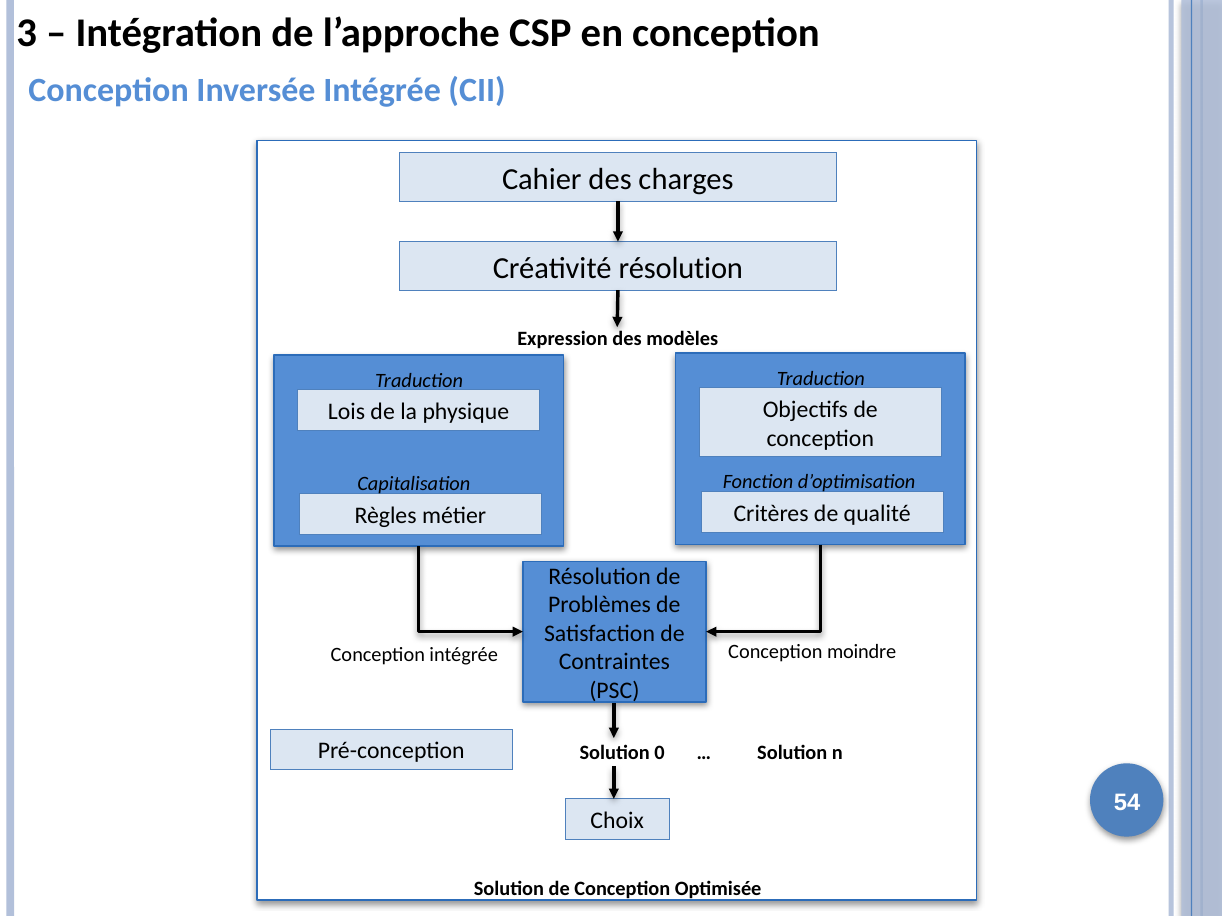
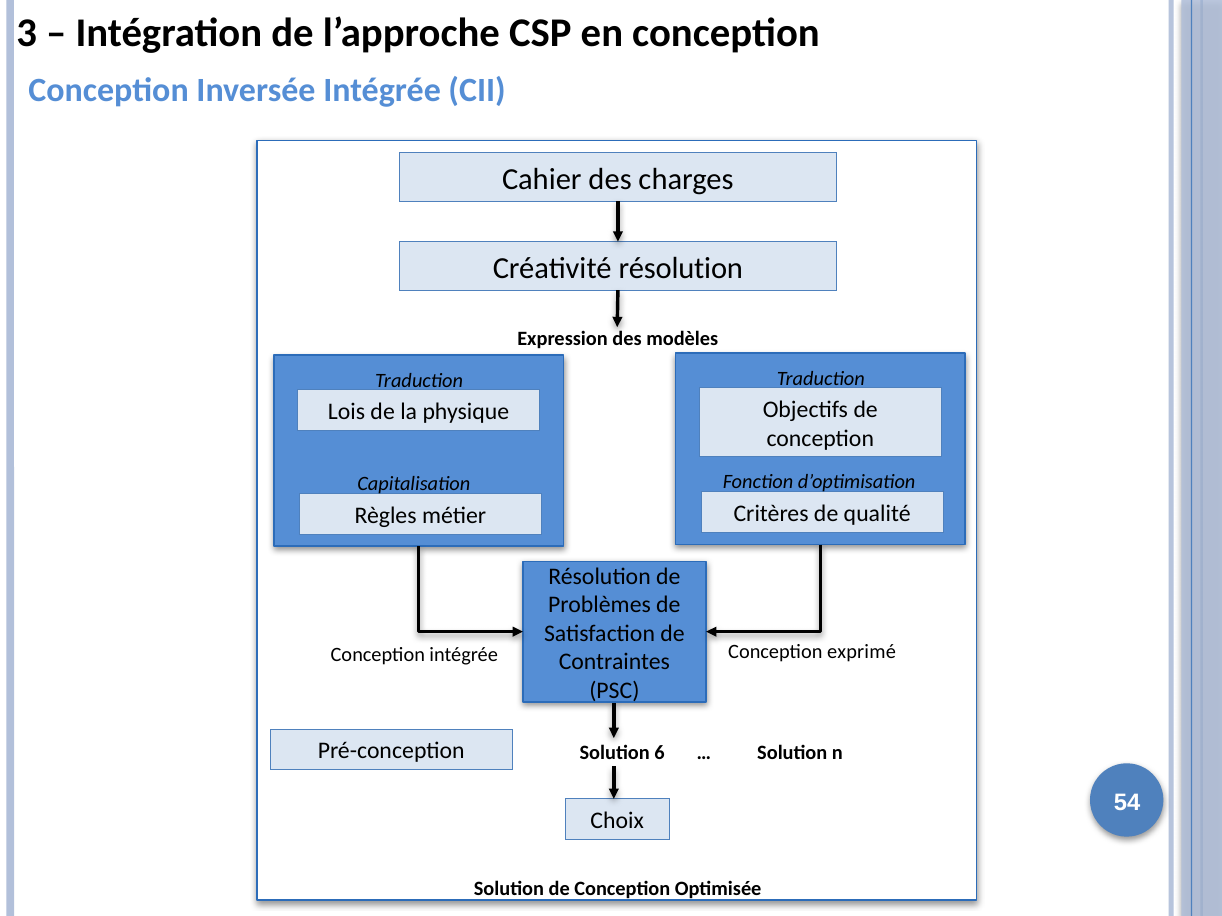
moindre: moindre -> exprimé (861, 652)
0: 0 -> 6 (659, 753)
